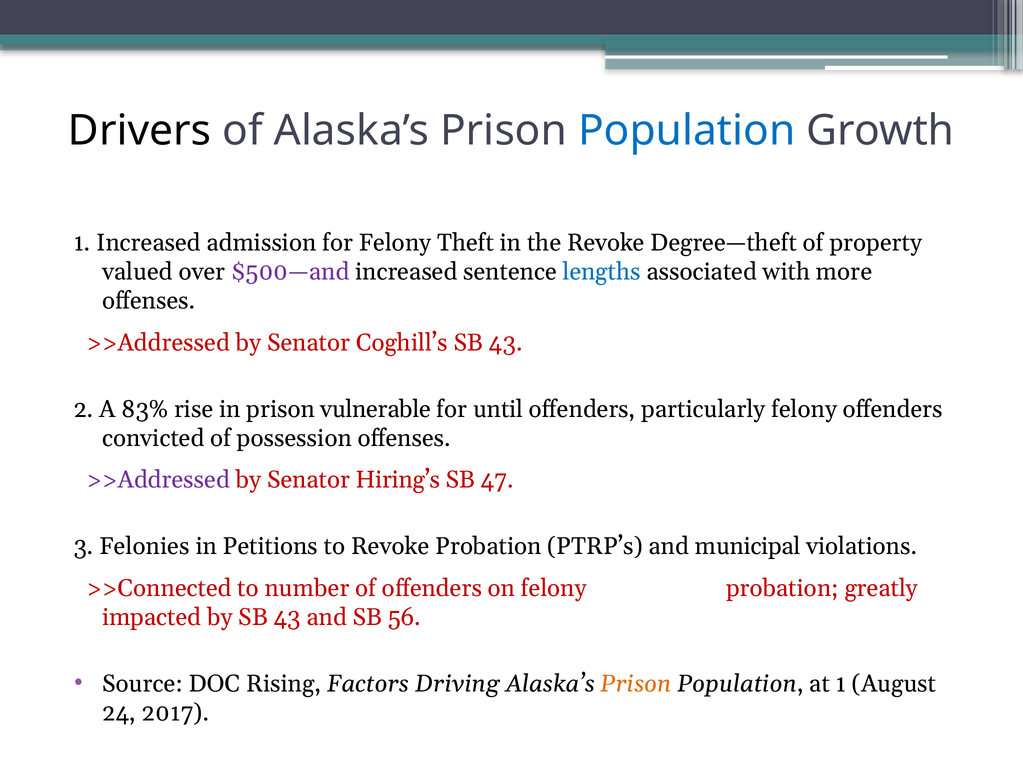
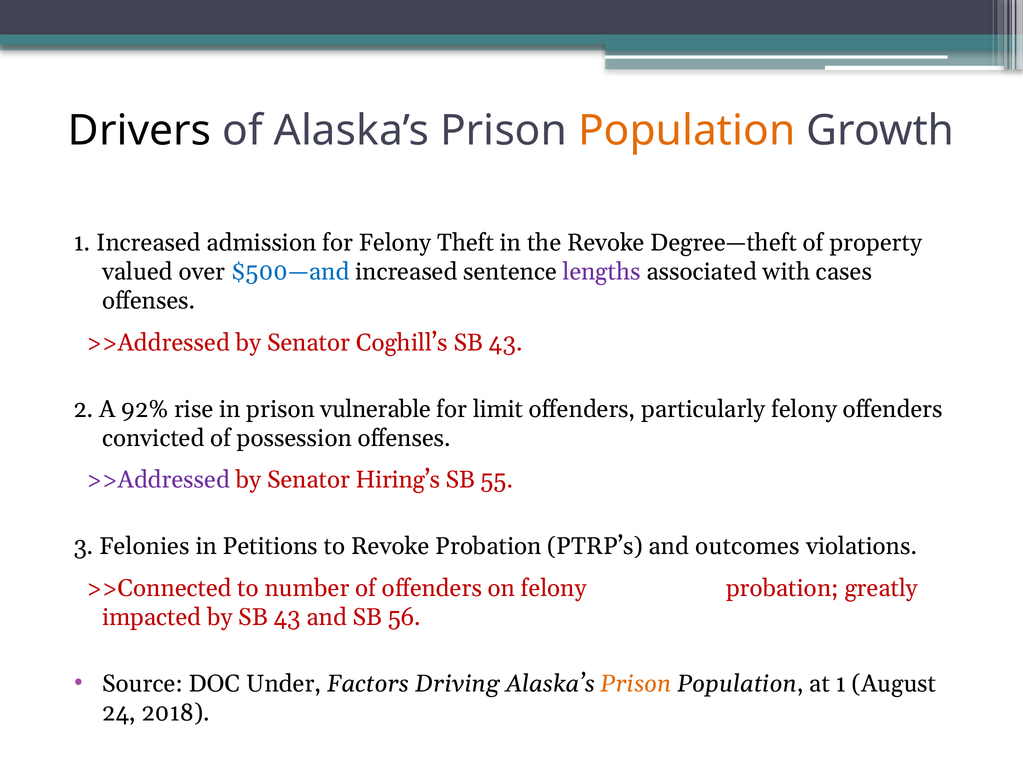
Population colour: blue -> orange (687, 131)
$500—and colour: purple -> blue (290, 272)
lengths colour: blue -> purple (602, 272)
more: more -> cases (844, 272)
83%: 83% -> 92% (145, 409)
until: until -> limit (498, 409)
47: 47 -> 55 (497, 480)
municipal: municipal -> outcomes (748, 547)
Rising: Rising -> Under (284, 684)
2017: 2017 -> 2018 (176, 713)
